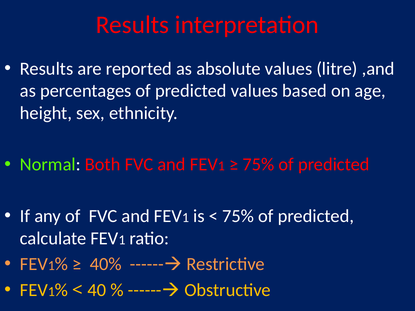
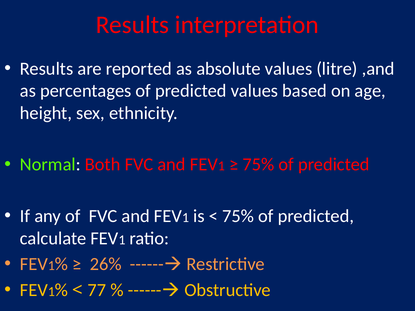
40%: 40% -> 26% (106, 264)
40: 40 -> 77 (97, 290)
